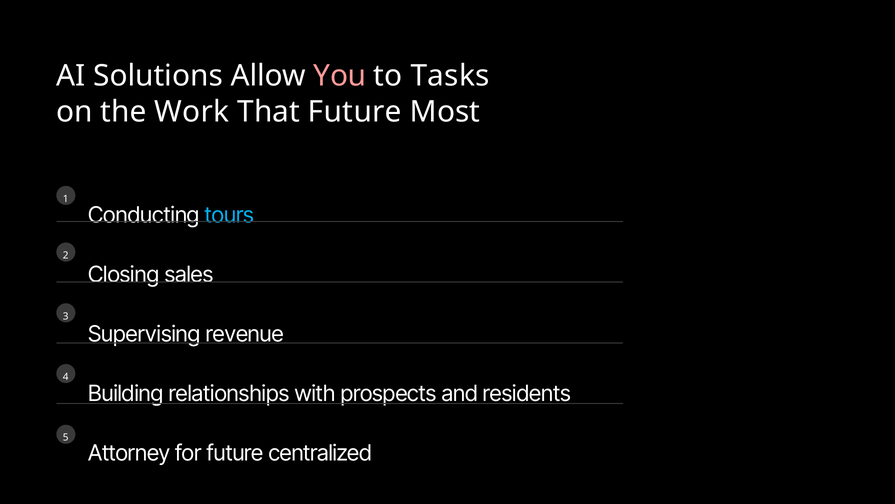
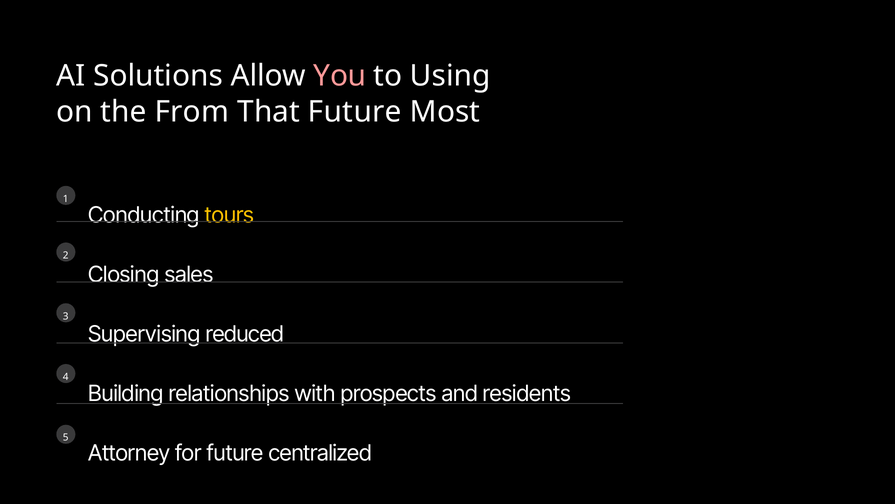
Tasks: Tasks -> Using (450, 76)
Work: Work -> From (192, 112)
tours colour: light blue -> yellow (229, 215)
revenue: revenue -> reduced (245, 334)
